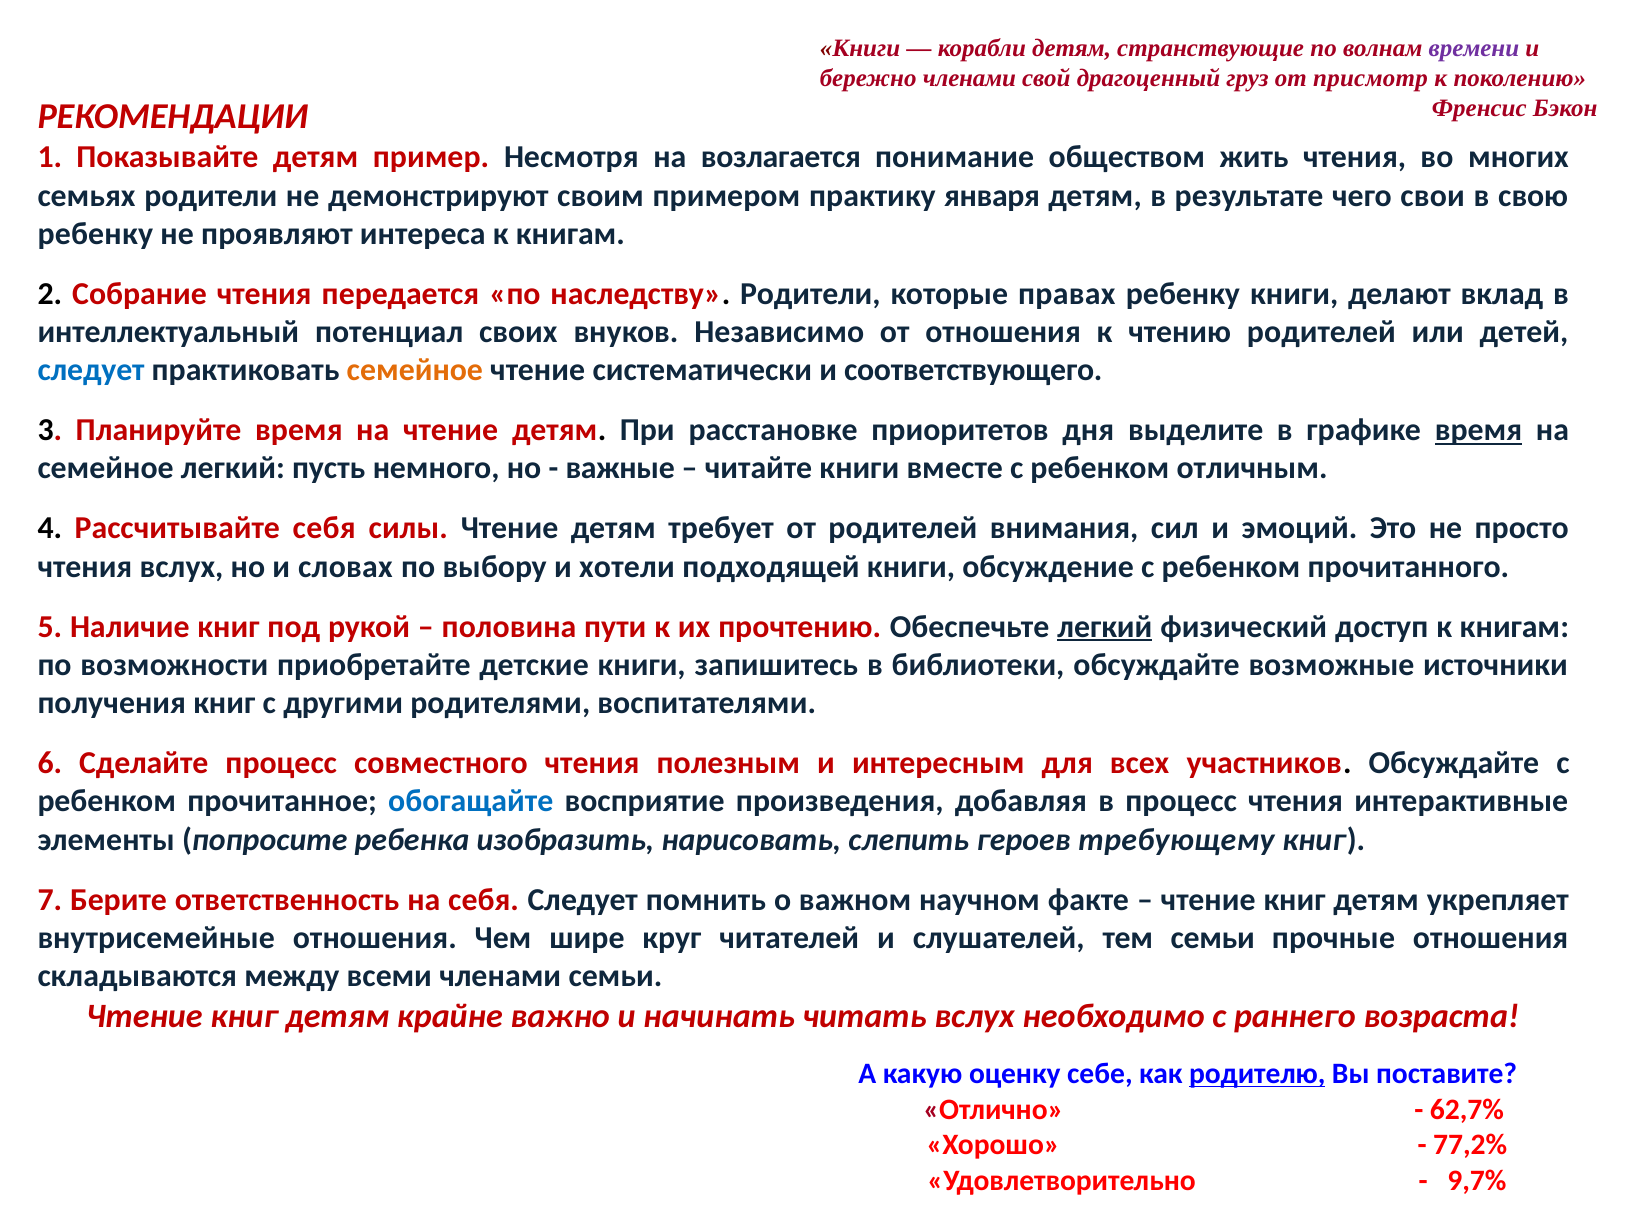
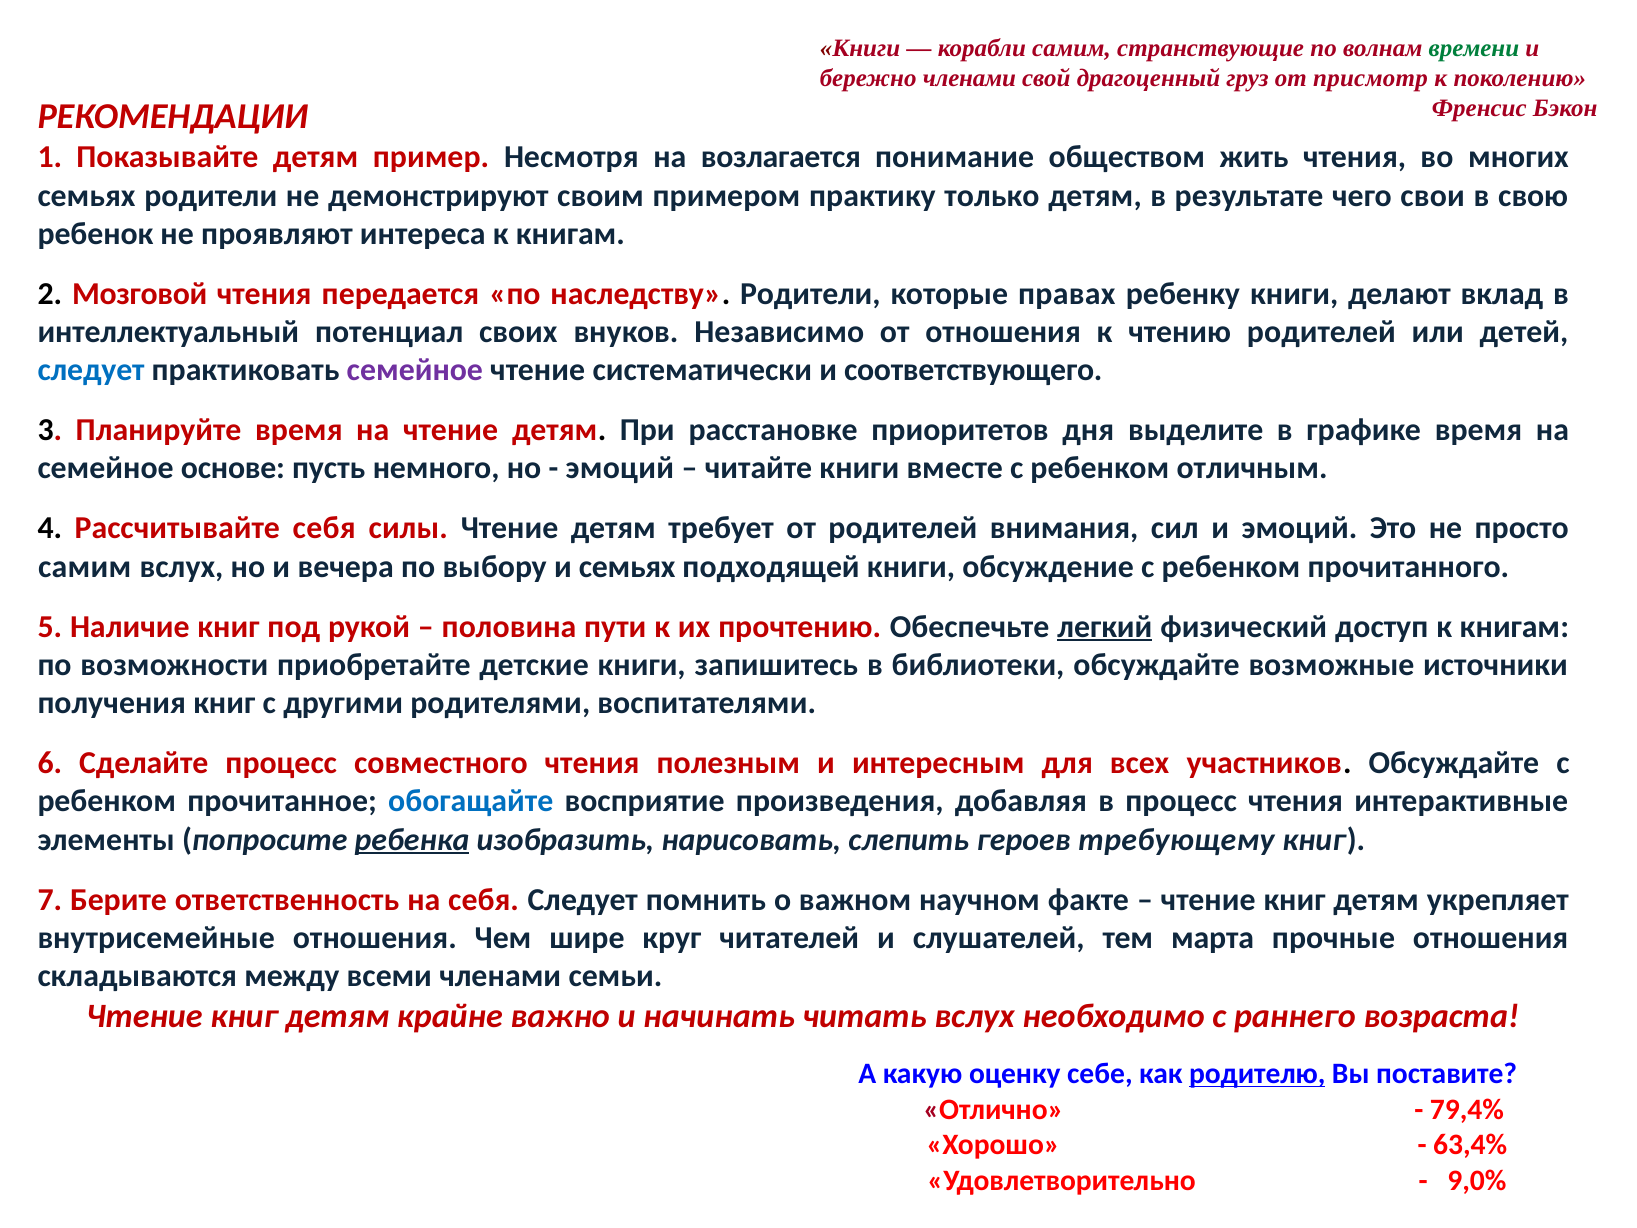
корабли детям: детям -> самим (1072, 48)
времени colour: purple -> green (1474, 48)
января: января -> только (992, 195)
ребенку: ребенку -> ребенок (95, 234)
Собрание: Собрание -> Мозговой (140, 294)
семейное colour: orange -> purple (415, 370)
время underline: present -> none (1479, 430)
семейное легкий: легкий -> основе (233, 468)
важные: важные -> эмоций (620, 468)
чтения: чтения -> самим (85, 567)
словах: словах -> вечера (346, 567)
и хотели: хотели -> семьях (627, 567)
ребенка underline: none -> present (412, 839)
тем семьи: семьи -> марта (1213, 938)
62,7%: 62,7% -> 79,4% (1467, 1109)
77,2%: 77,2% -> 63,4% (1470, 1145)
9,7%: 9,7% -> 9,0% (1477, 1180)
